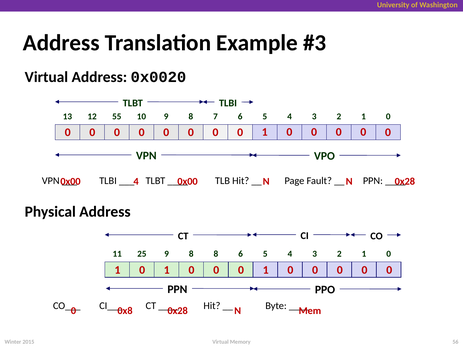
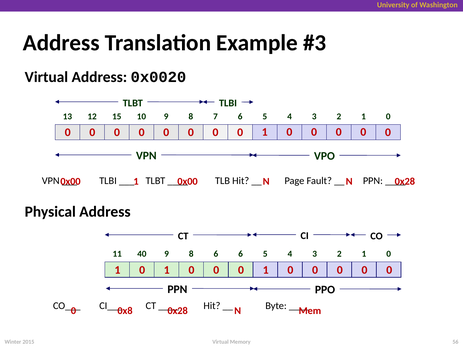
55: 55 -> 15 (117, 117)
4: 4 -> 1 (136, 182)
25: 25 -> 40 (142, 254)
8 8: 8 -> 6 (216, 254)
